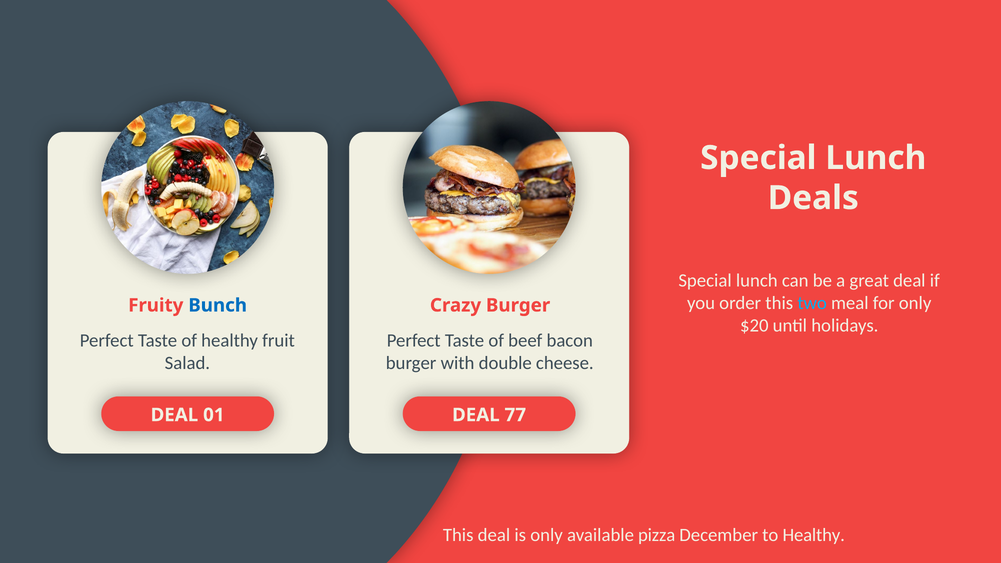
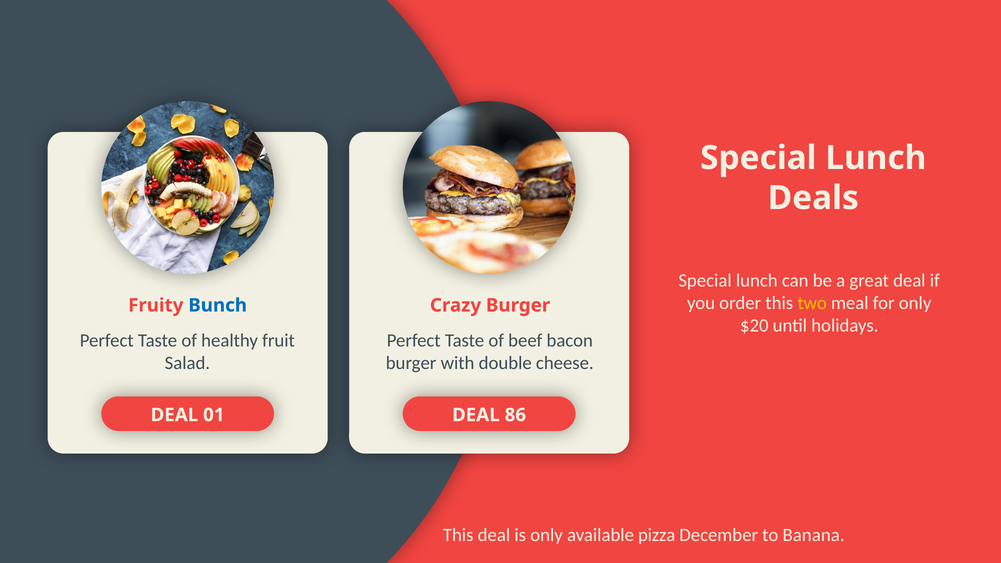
two colour: light blue -> yellow (812, 303)
77: 77 -> 86 (515, 415)
to Healthy: Healthy -> Banana (814, 535)
